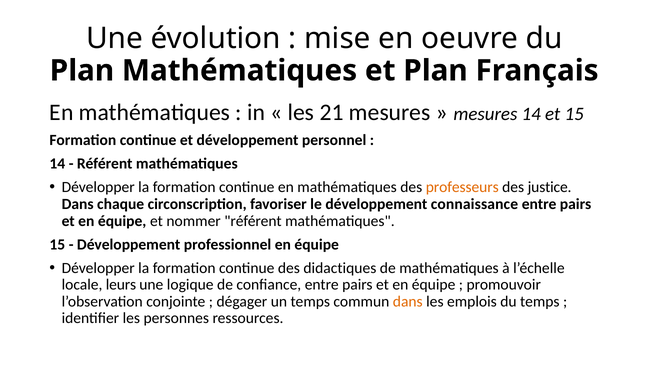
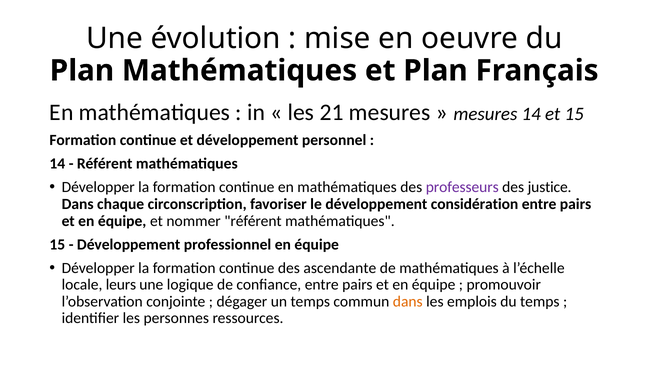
professeurs colour: orange -> purple (462, 187)
connaissance: connaissance -> considération (475, 204)
didactiques: didactiques -> ascendante (340, 268)
